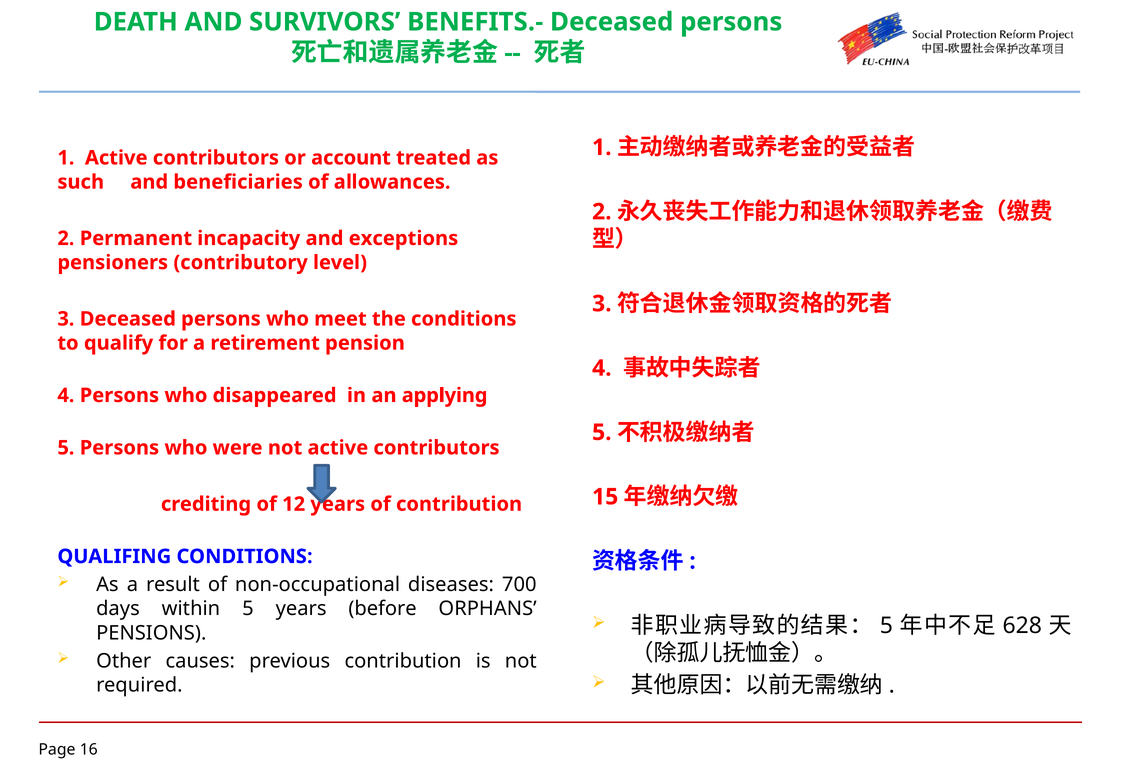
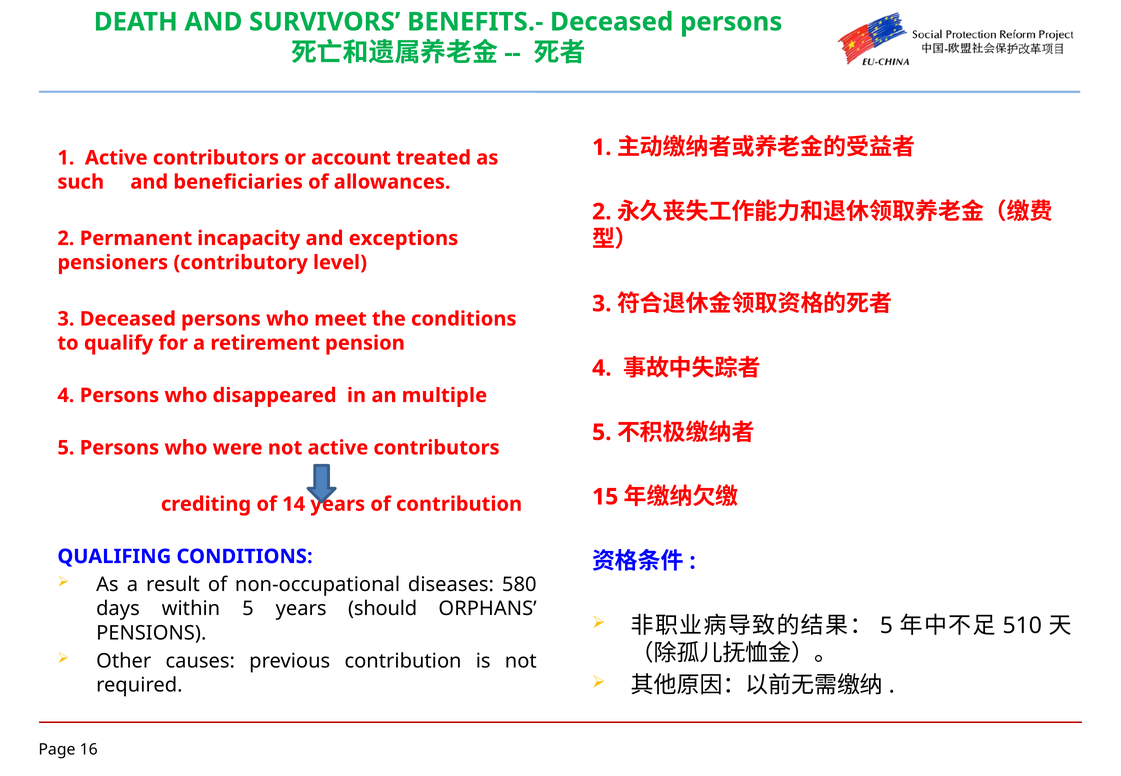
applying: applying -> multiple (444, 395)
12: 12 -> 14 (294, 504)
700: 700 -> 580 (519, 585)
before: before -> should (383, 609)
628: 628 -> 510 (1022, 626)
